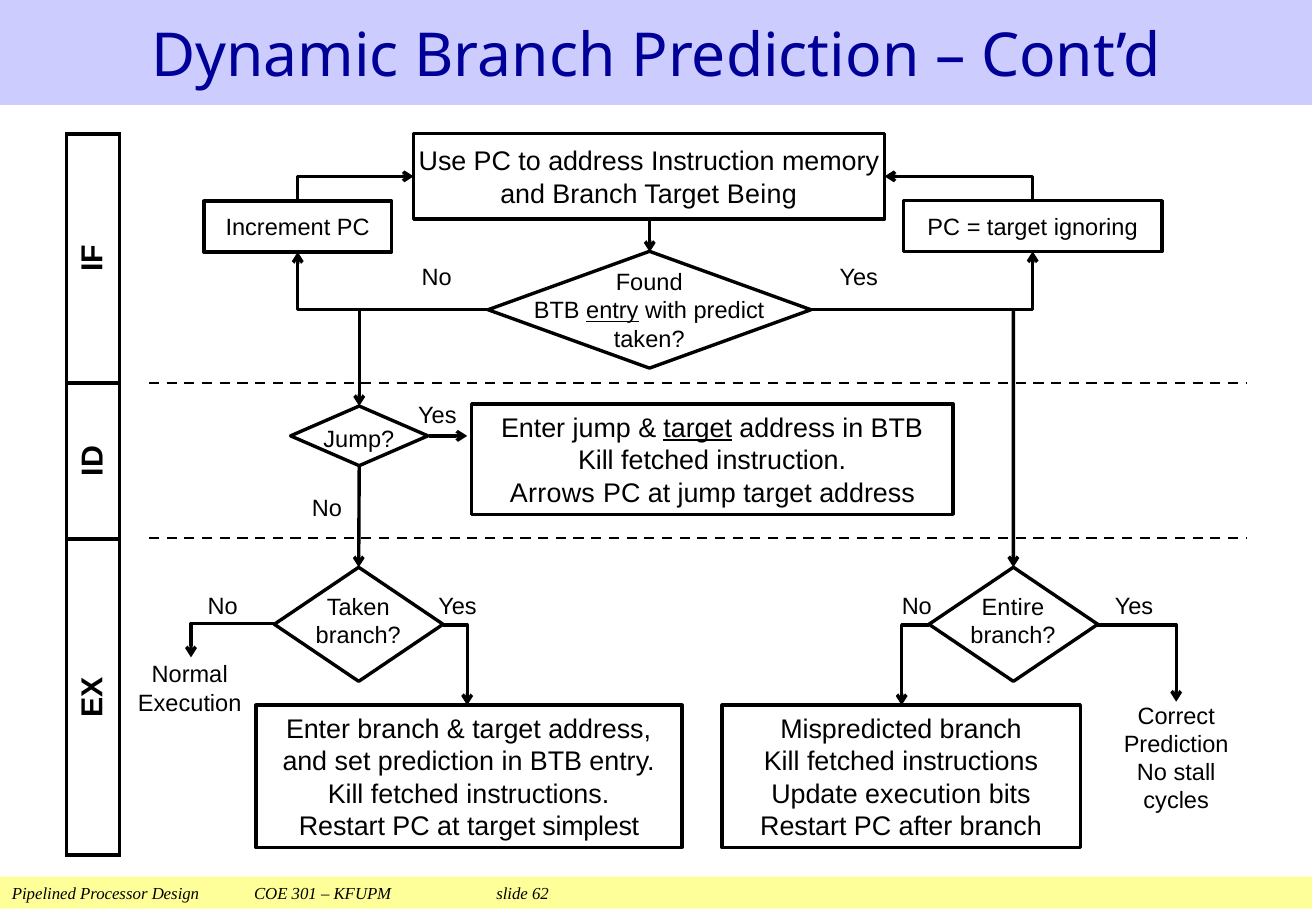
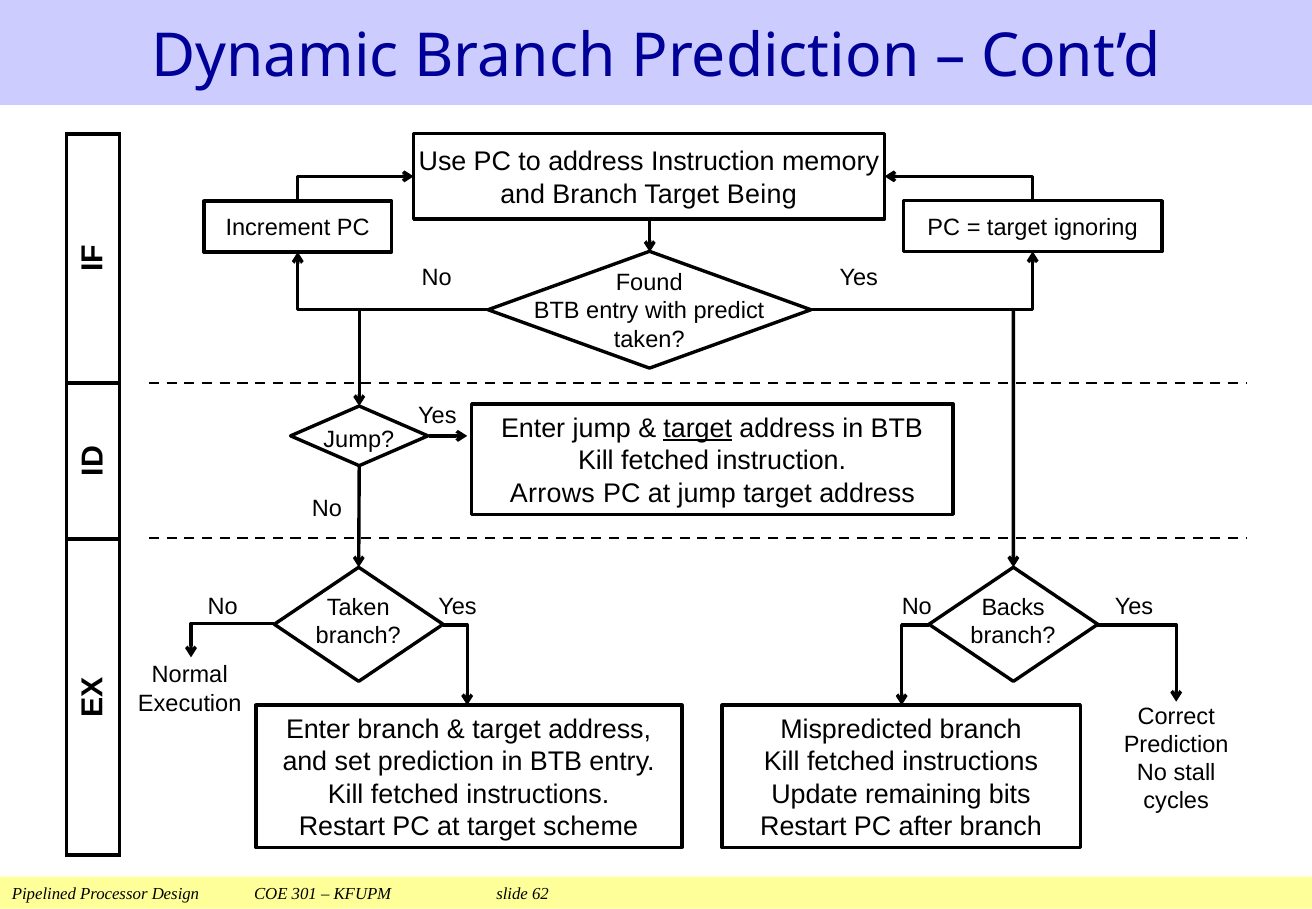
entry underline: present -> none (612, 311)
Entire: Entire -> Backs (1013, 607)
Update execution: execution -> remaining (923, 794)
simplest: simplest -> scheme (591, 826)
